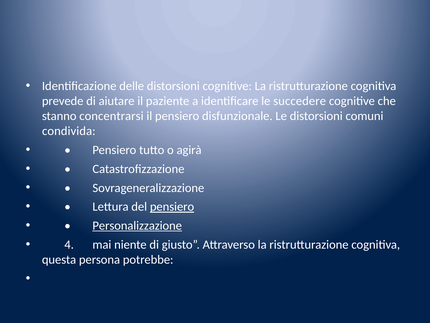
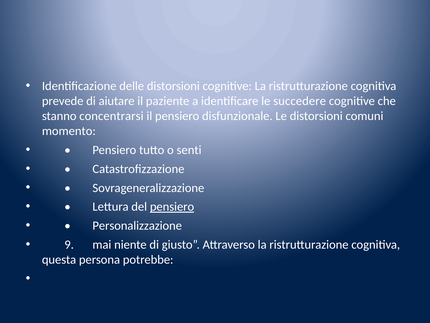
condivida: condivida -> momento (69, 131)
agirà: agirà -> senti (189, 150)
Personalizzazione underline: present -> none (137, 225)
4: 4 -> 9 (69, 244)
